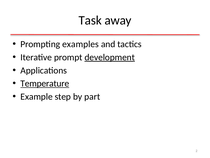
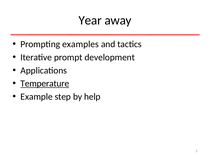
Task: Task -> Year (90, 20)
development underline: present -> none (110, 57)
part: part -> help (92, 96)
